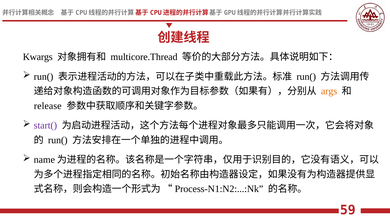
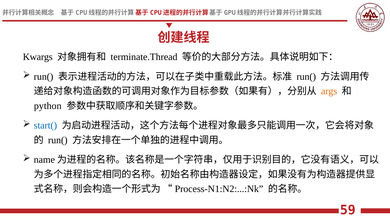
multicore.Thread: multicore.Thread -> terminate.Thread (144, 57)
release: release -> python (48, 106)
start( colour: purple -> blue (45, 125)
